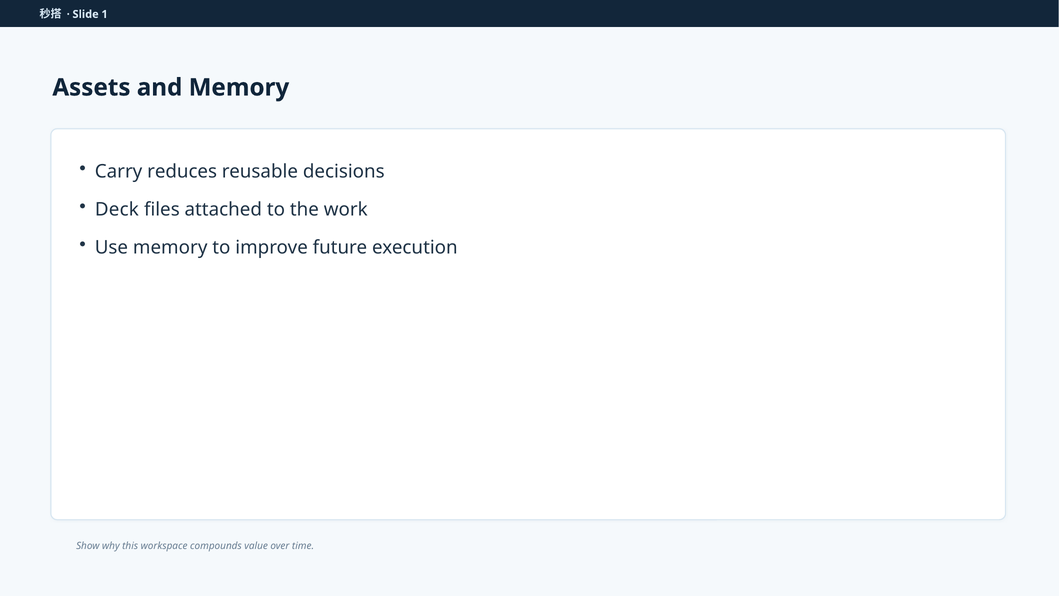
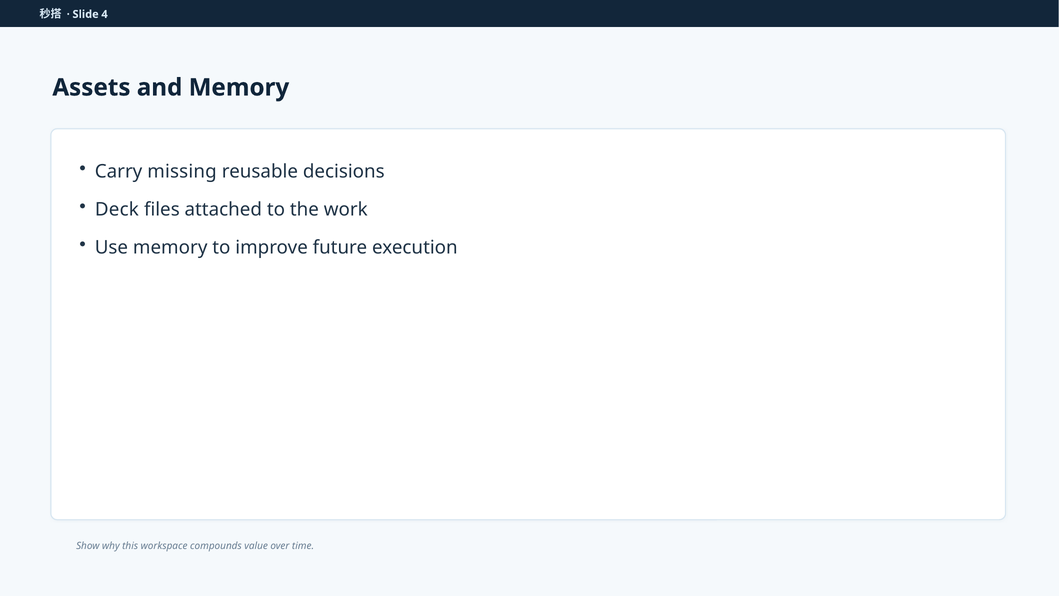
1: 1 -> 4 (105, 14)
reduces: reduces -> missing (182, 171)
